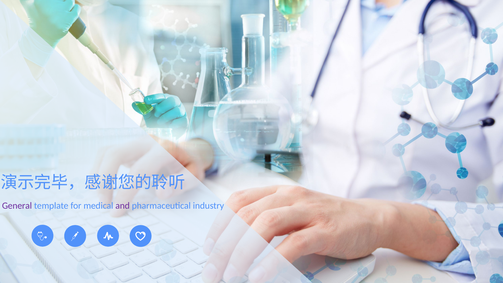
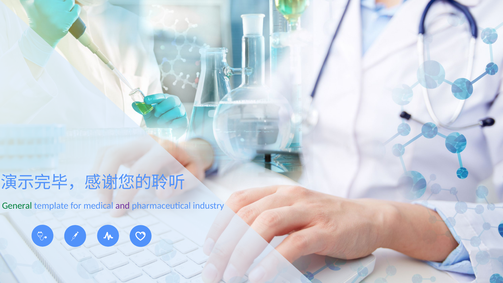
General colour: purple -> green (17, 206)
